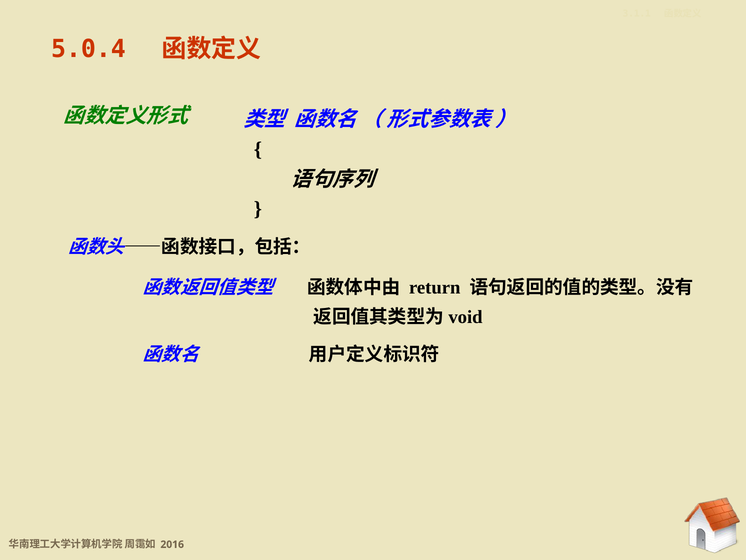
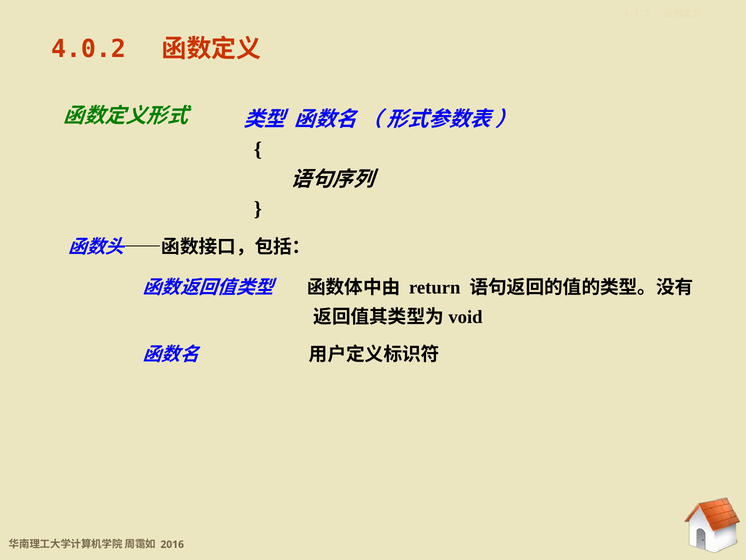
5.0.4: 5.0.4 -> 4.0.2 (88, 49)
